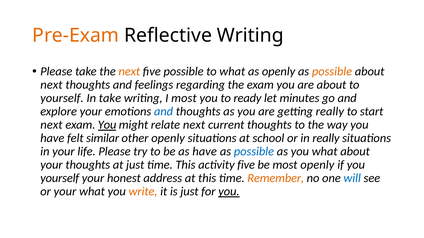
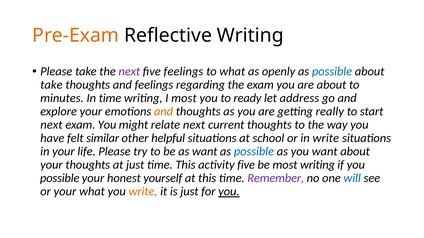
next colour: orange -> purple (129, 72)
five possible: possible -> feelings (183, 72)
possible colour: orange -> blue (332, 72)
next: next -> take (51, 85)
yourself: yourself -> minutes (62, 98)
In take: take -> time (110, 98)
minutes: minutes -> address (299, 98)
and colour: blue -> orange (164, 112)
You underline: present -> none (107, 125)
other openly: openly -> helpful (168, 138)
in really: really -> write (326, 138)
as have: have -> want (205, 152)
you what: what -> want (325, 152)
most openly: openly -> writing (317, 165)
yourself: yourself -> possible (60, 179)
address: address -> yourself (163, 179)
Remember colour: orange -> purple (276, 179)
